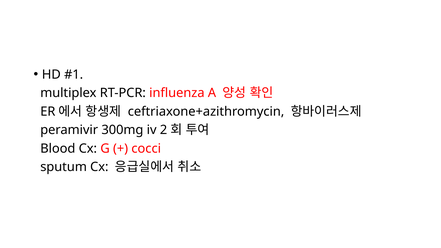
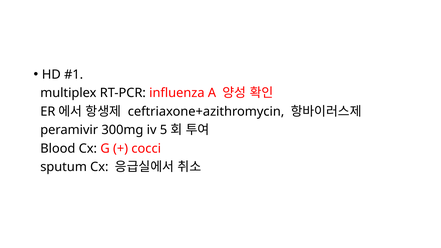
2: 2 -> 5 (164, 130)
